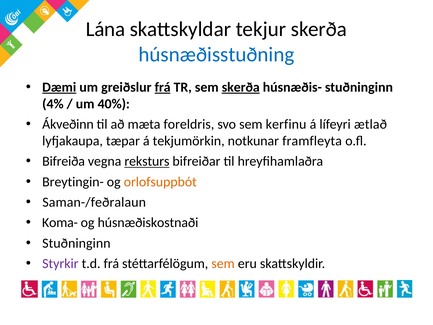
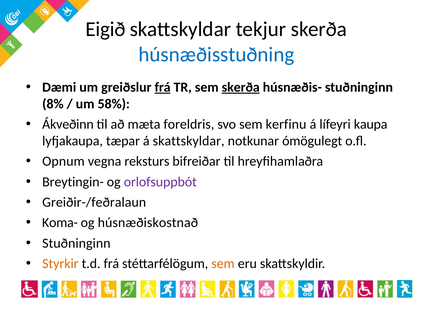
Lána: Lána -> Eigið (105, 29)
Dæmi underline: present -> none (59, 87)
4%: 4% -> 8% (53, 104)
40%: 40% -> 58% (114, 104)
ætlað: ætlað -> kaupa (371, 124)
á tekjumörkin: tekjumörkin -> skattskyldar (189, 141)
framfleyta: framfleyta -> ómögulegt (312, 141)
Bifreiða: Bifreiða -> Opnum (63, 161)
reksturs underline: present -> none (147, 161)
orlofsuppbót colour: orange -> purple (160, 182)
Saman-/feðralaun: Saman-/feðralaun -> Greiðir-/feðralaun (94, 202)
húsnæðiskostnaði: húsnæðiskostnaði -> húsnæðiskostnað (148, 223)
Styrkir colour: purple -> orange (60, 263)
